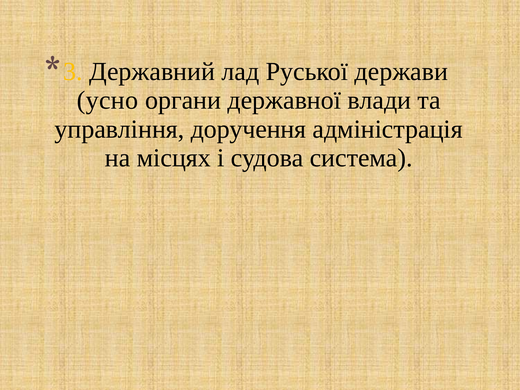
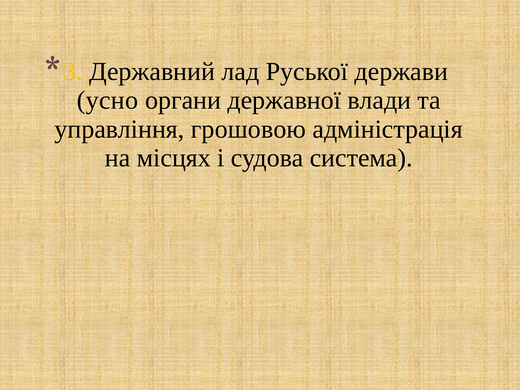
доручення: доручення -> грошовою (248, 129)
